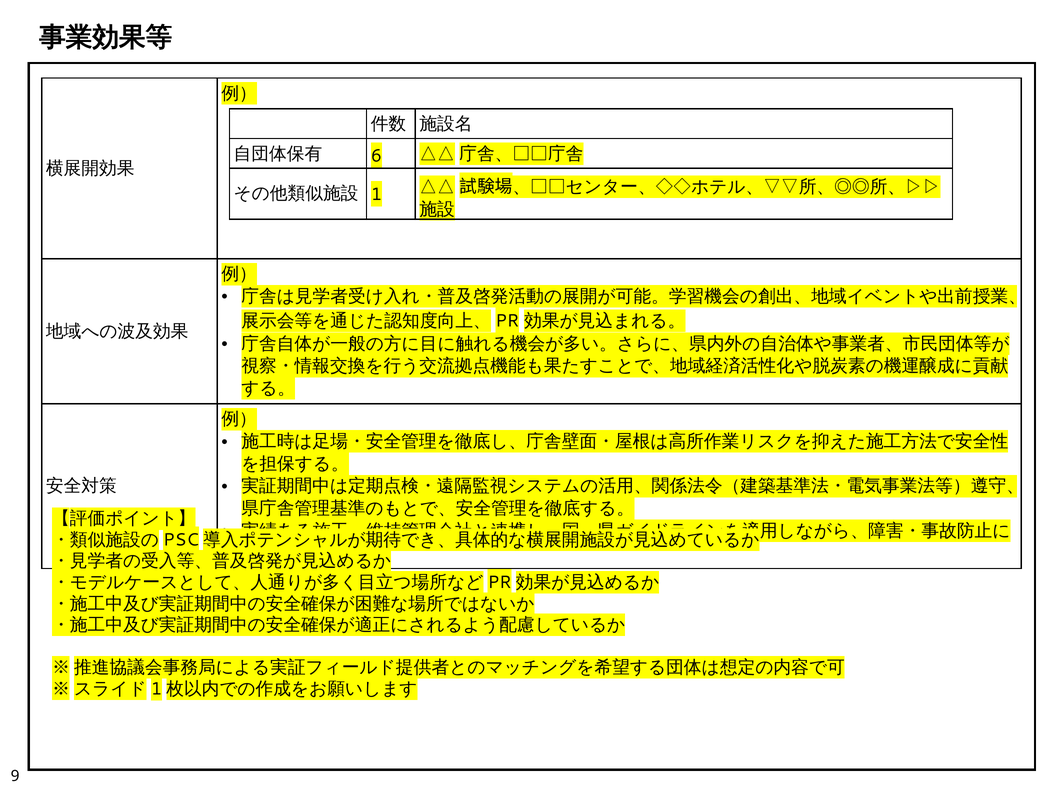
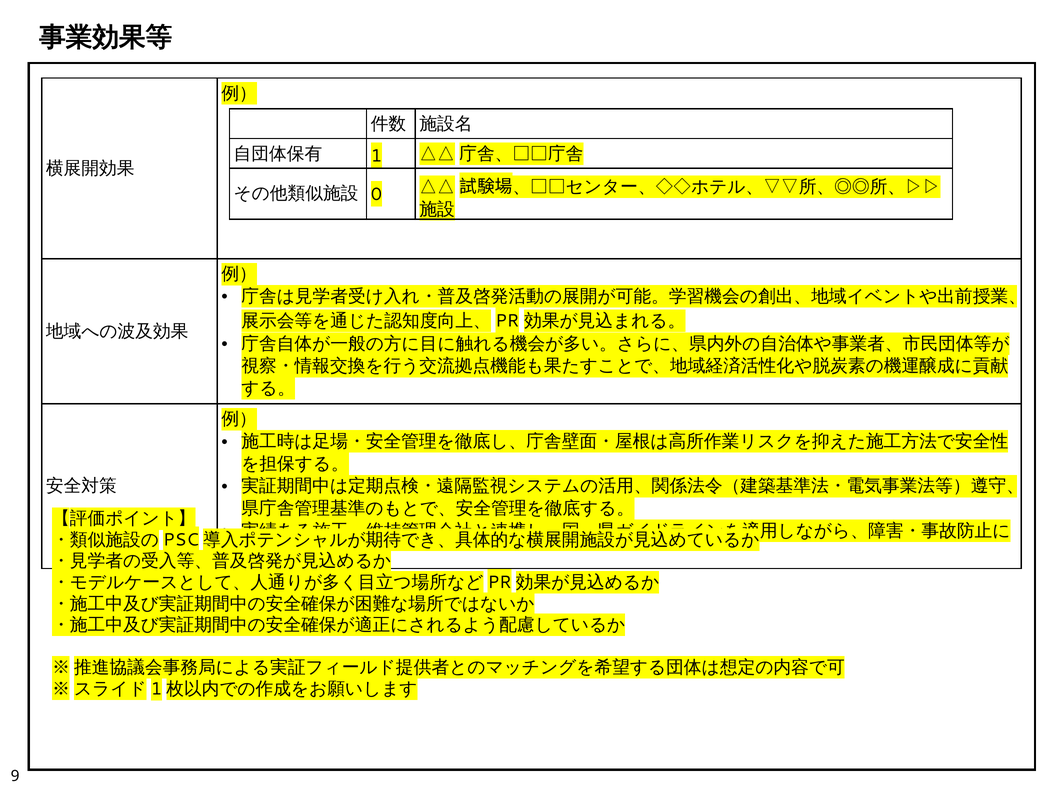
6: 6 -> 1 (376, 156)
1: 1 -> 0 (376, 195)
